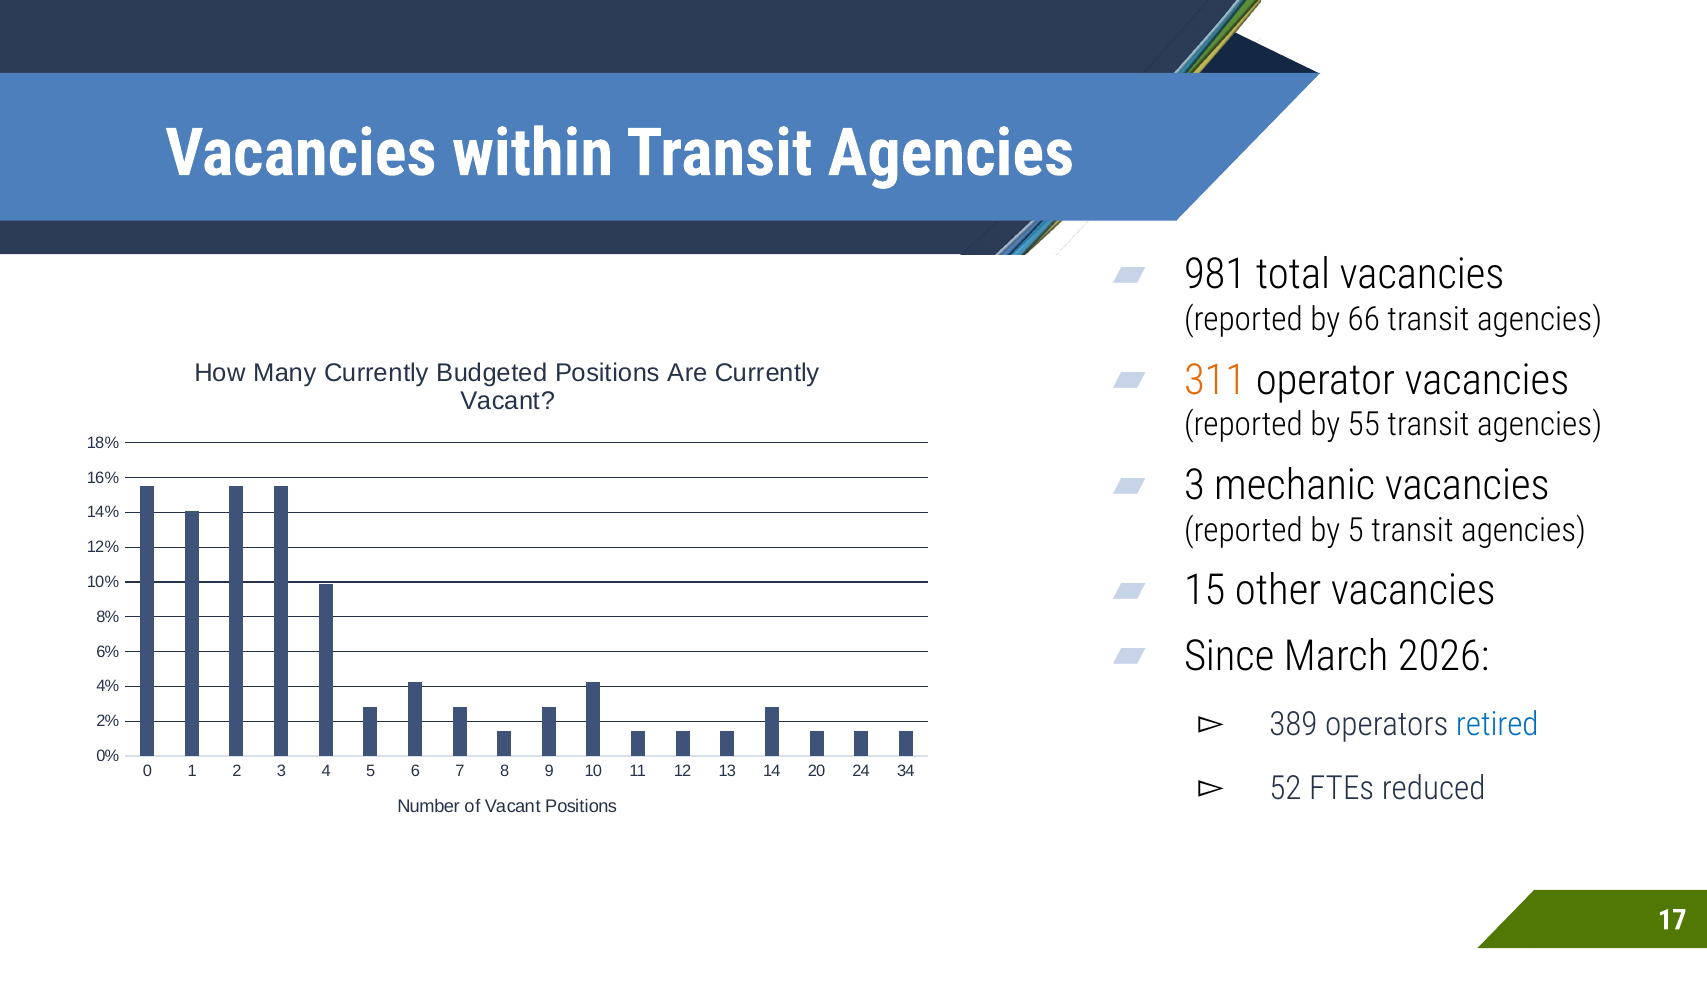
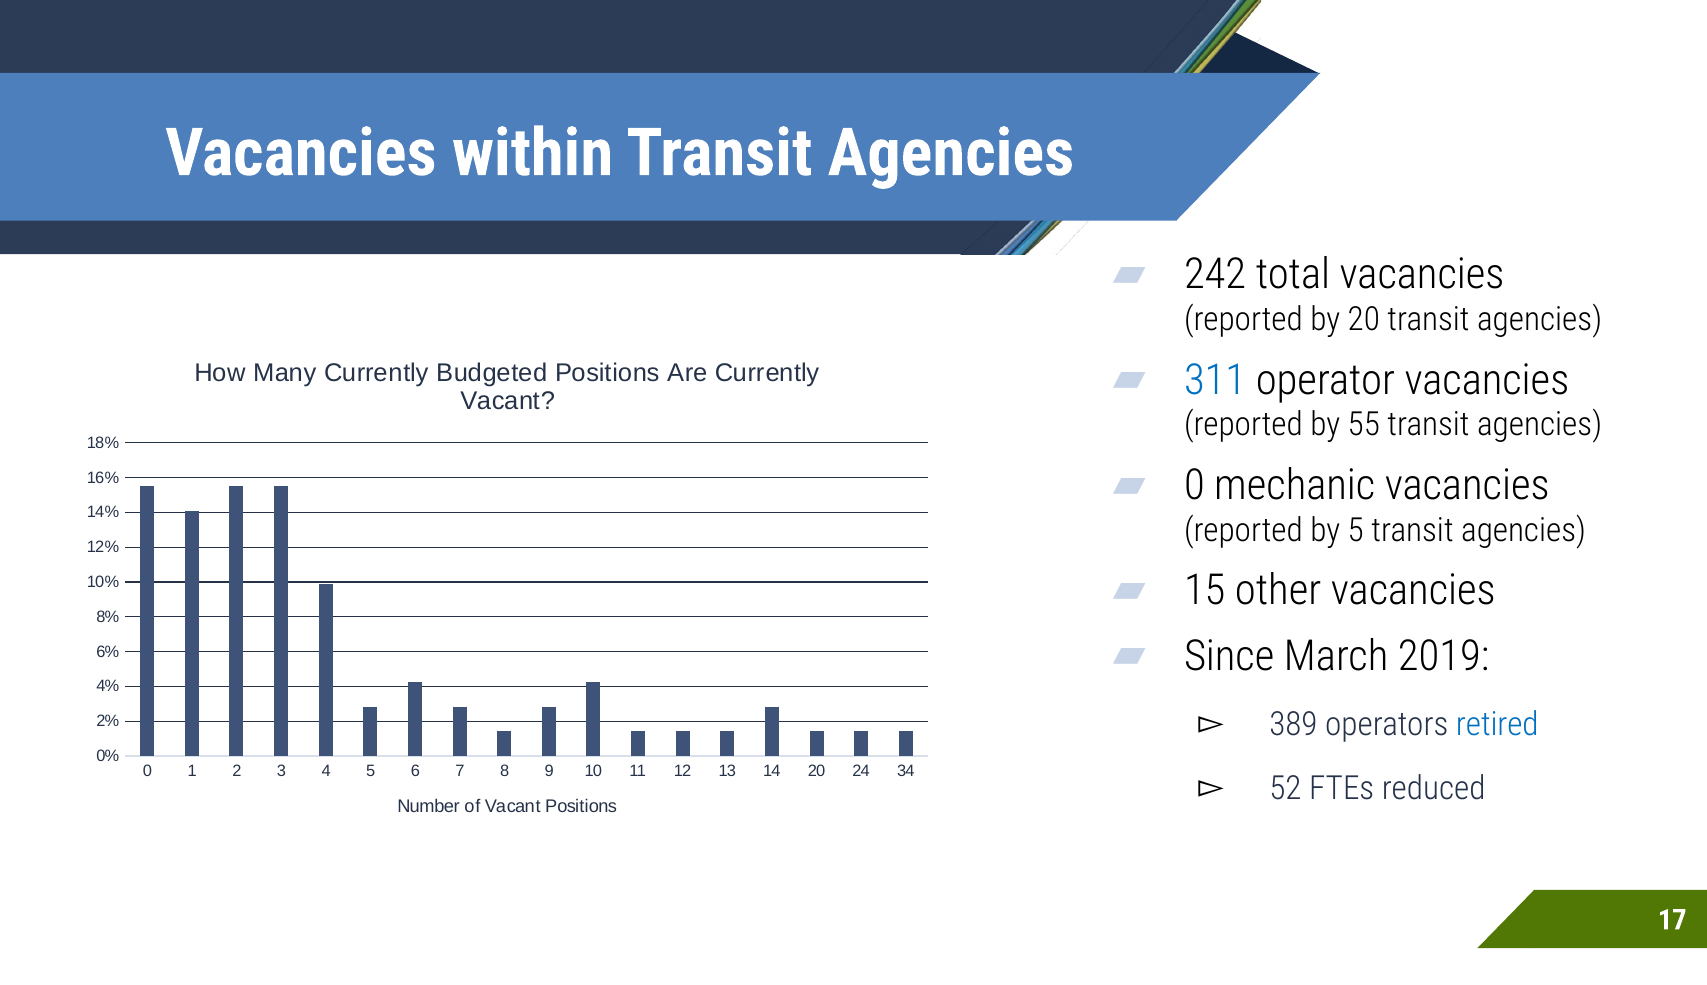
981: 981 -> 242 (1215, 275)
by 66: 66 -> 20 (1364, 320)
311 colour: orange -> blue (1215, 380)
3: 3 -> 0 (1194, 485)
2026: 2026 -> 2019 (1444, 656)
